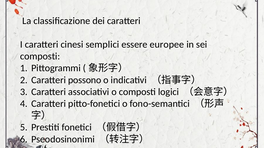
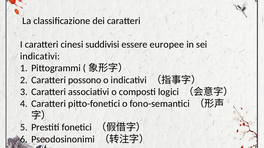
semplici: semplici -> suddivisi (102, 45)
composti: composti -> indicativi (40, 56)
